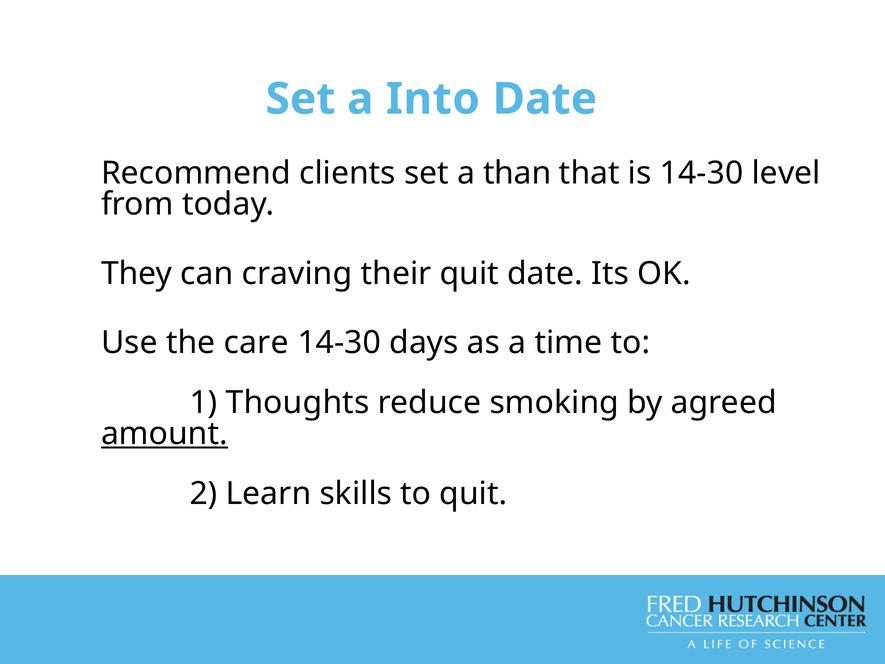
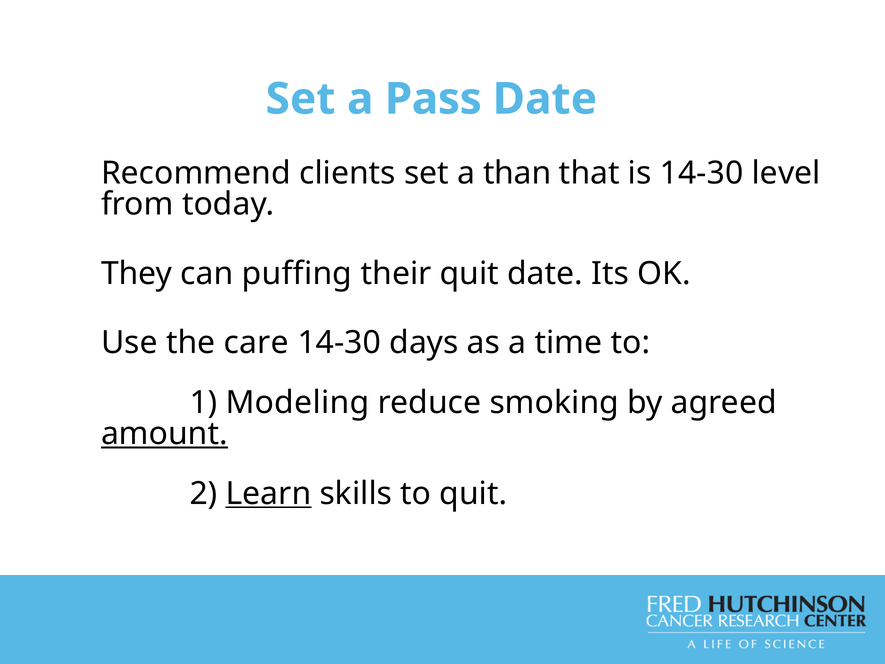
Into: Into -> Pass (433, 99)
craving: craving -> puffing (297, 273)
Thoughts: Thoughts -> Modeling (297, 403)
Learn underline: none -> present (269, 493)
